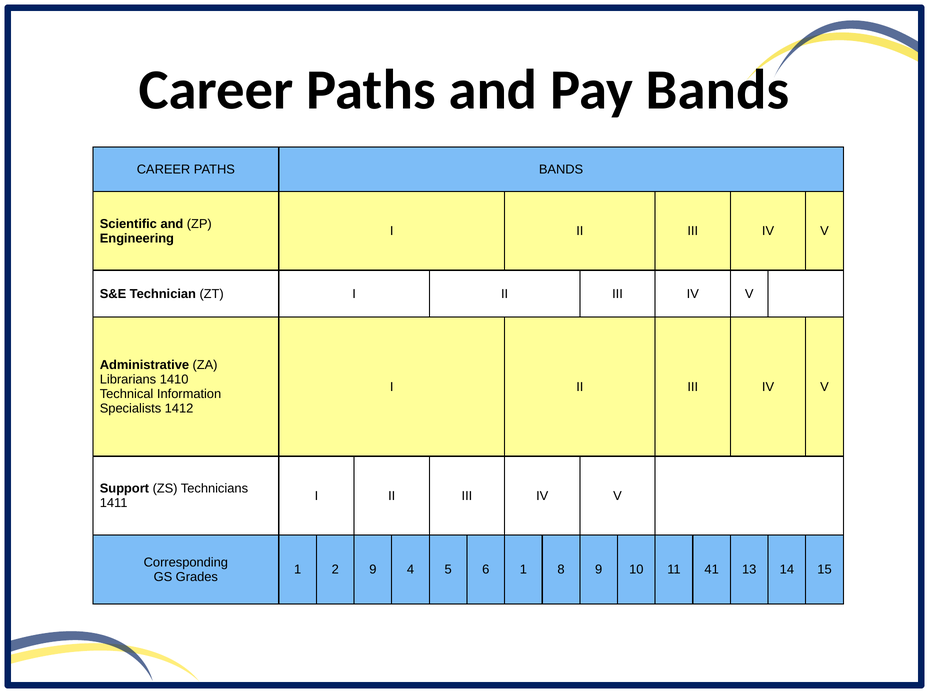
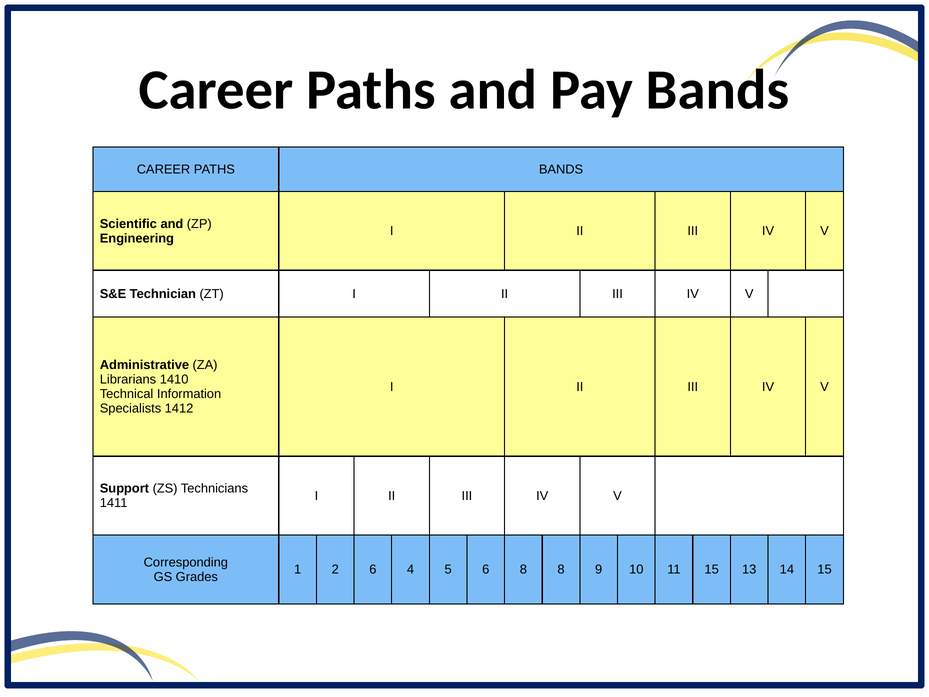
2 9: 9 -> 6 (373, 569)
6 1: 1 -> 8 (523, 569)
11 41: 41 -> 15 (712, 569)
